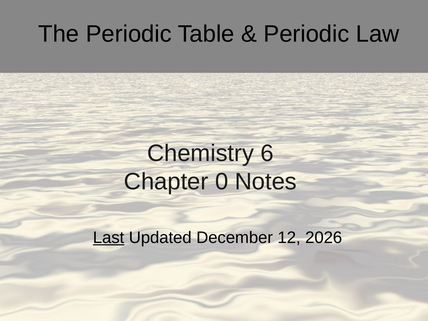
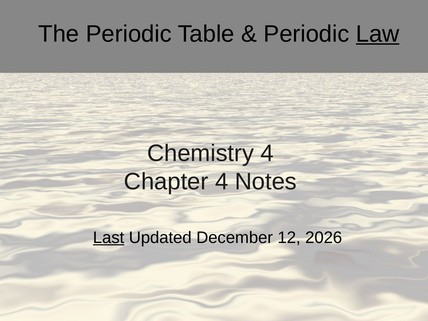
Law underline: none -> present (378, 34)
Chemistry 6: 6 -> 4 (267, 153)
Chapter 0: 0 -> 4 (222, 182)
